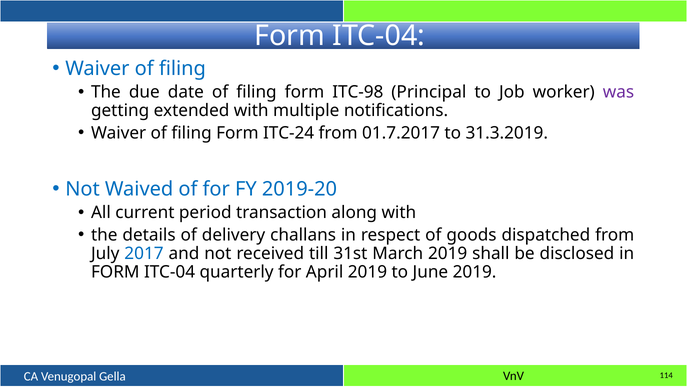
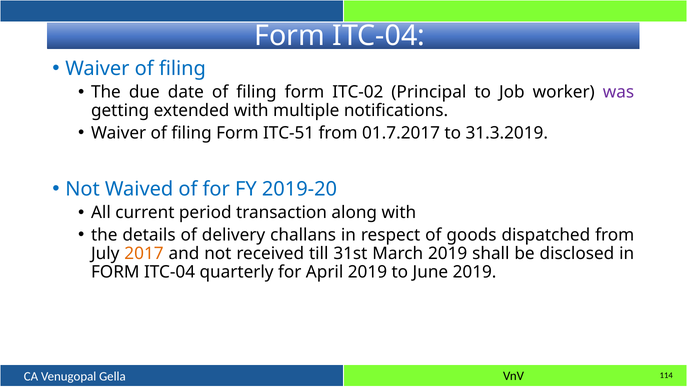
ITC-98: ITC-98 -> ITC-02 (358, 92)
ITC-24: ITC-24 -> ITC-51 (289, 133)
2017 colour: blue -> orange (144, 253)
